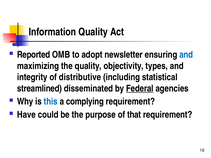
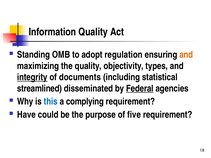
Reported: Reported -> Standing (34, 55)
newsletter: newsletter -> regulation (124, 55)
and colour: blue -> orange (186, 55)
integrity underline: none -> present (32, 77)
distributive: distributive -> documents (80, 77)
that: that -> five (134, 115)
